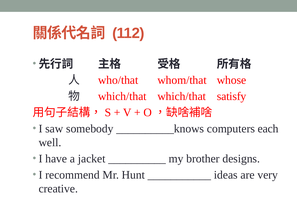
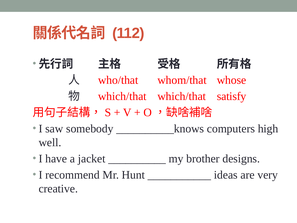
each: each -> high (268, 129)
